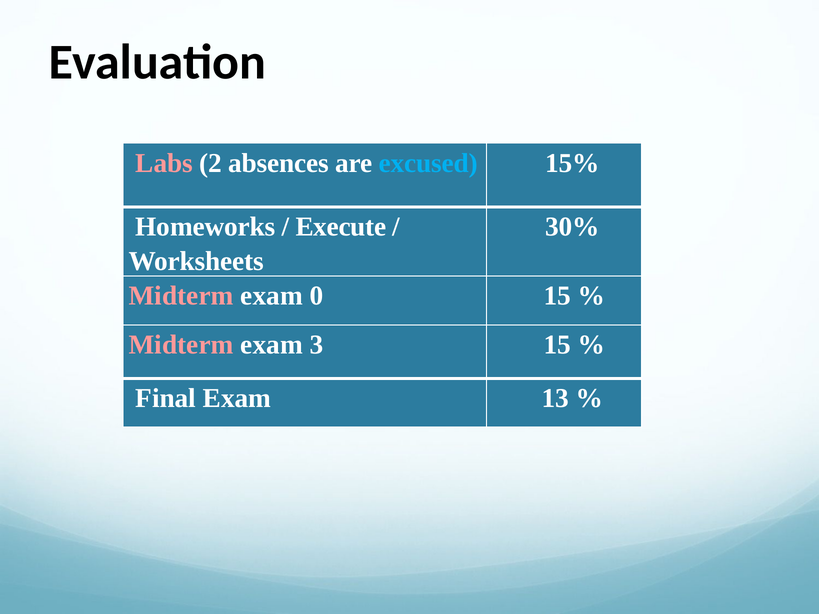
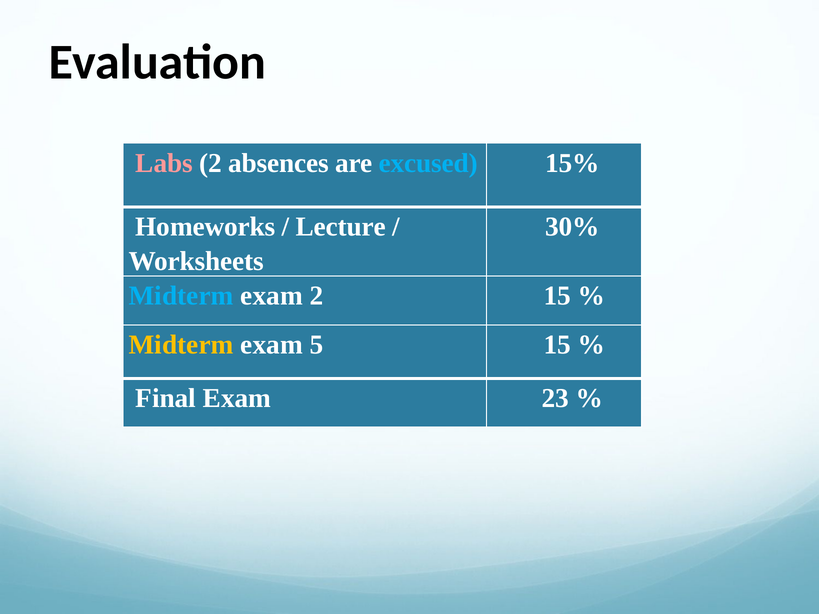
Execute: Execute -> Lecture (341, 227)
Midterm colour: pink -> light blue (181, 296)
exam 0: 0 -> 2 (316, 296)
Midterm colour: pink -> yellow (181, 345)
3: 3 -> 5 (316, 345)
13: 13 -> 23 (555, 398)
